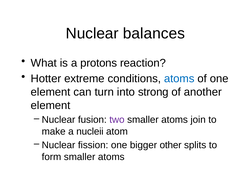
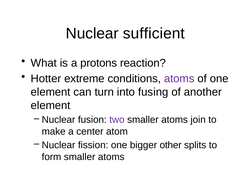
balances: balances -> sufficient (154, 33)
atoms colour: blue -> purple (179, 79)
strong: strong -> fusing (153, 92)
nucleii: nucleii -> center (90, 132)
